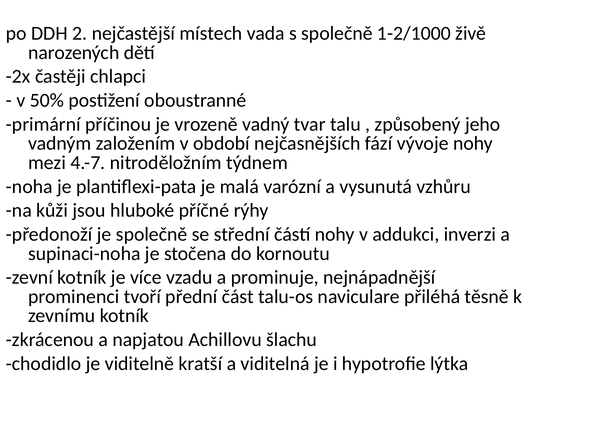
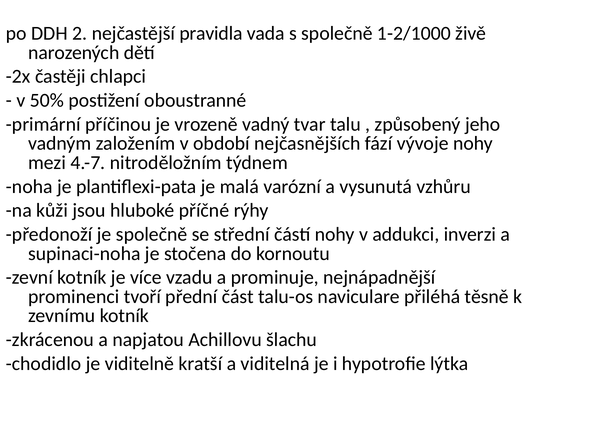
místech: místech -> pravidla (211, 33)
